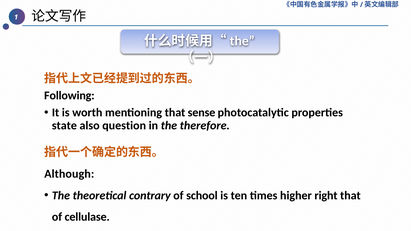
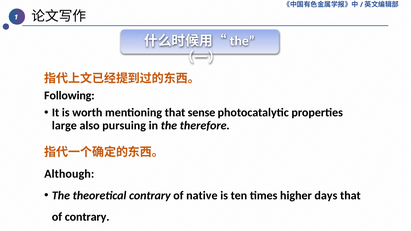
state: state -> large (64, 126)
question: question -> pursuing (124, 126)
school: school -> native (202, 196)
right: right -> days (326, 196)
of cellulase: cellulase -> contrary (87, 217)
